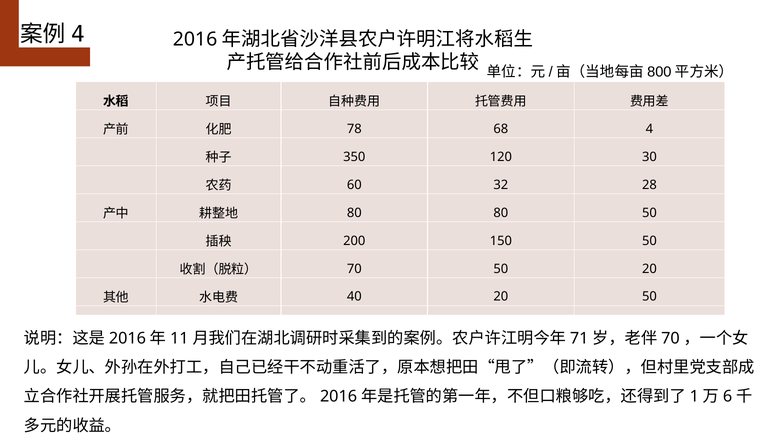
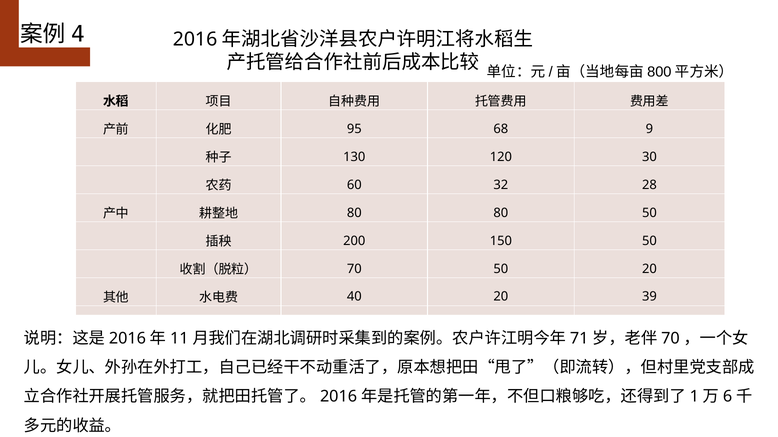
78: 78 -> 95 (354, 129)
4: 4 -> 9 (649, 129)
350: 350 -> 130 (354, 157)
20 50: 50 -> 39 (649, 297)
